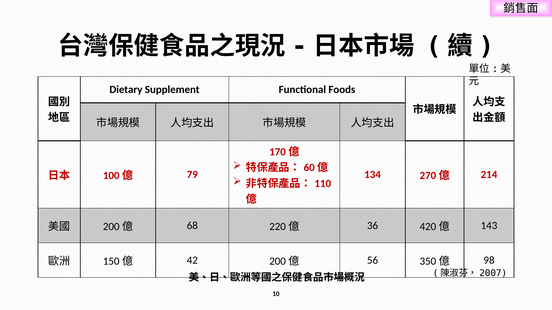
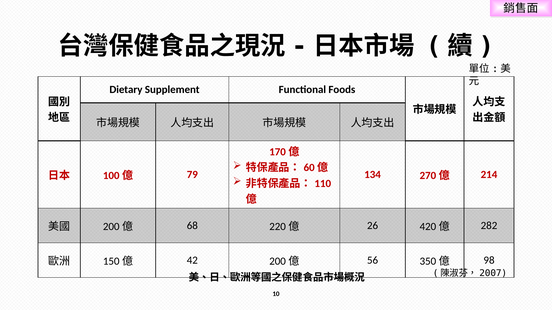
36: 36 -> 26 (373, 226)
143: 143 -> 282 (489, 226)
